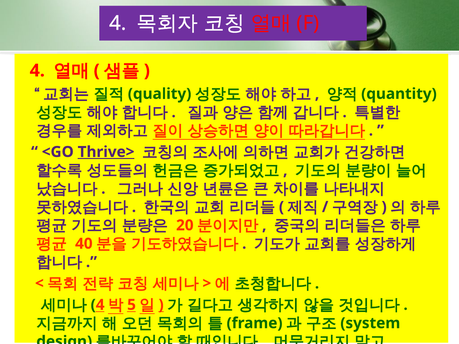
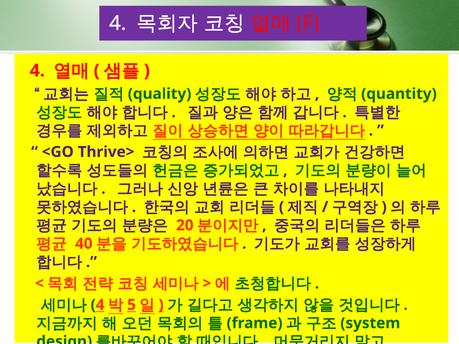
Thrive> underline: present -> none (106, 152)
